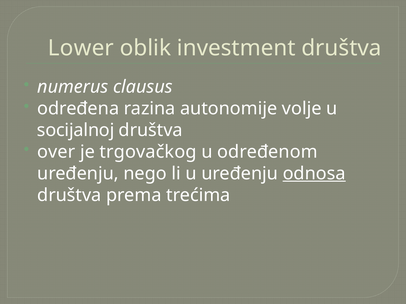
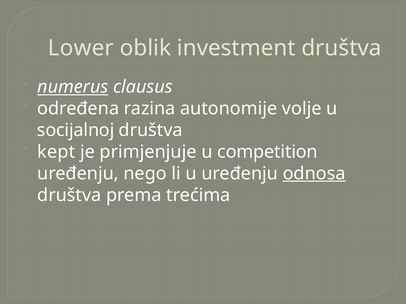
numerus underline: none -> present (73, 87)
over: over -> kept (56, 152)
trgovačkog: trgovačkog -> primjenjuje (148, 152)
određenom: određenom -> competition (268, 152)
